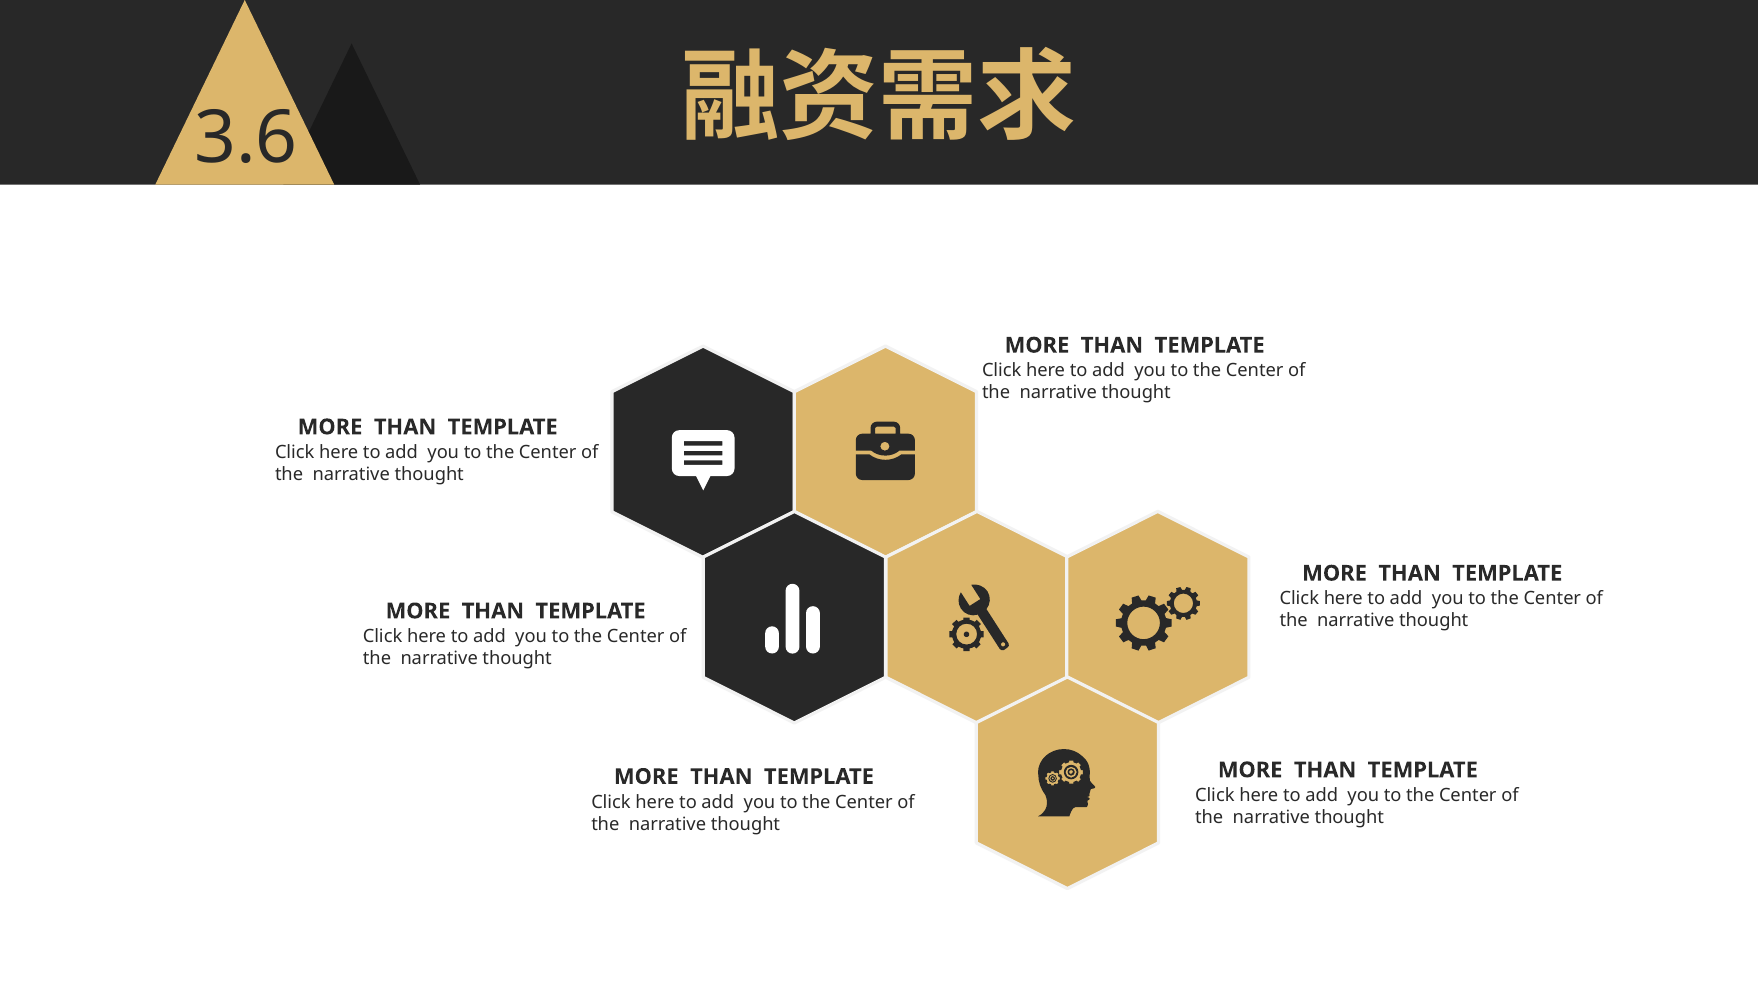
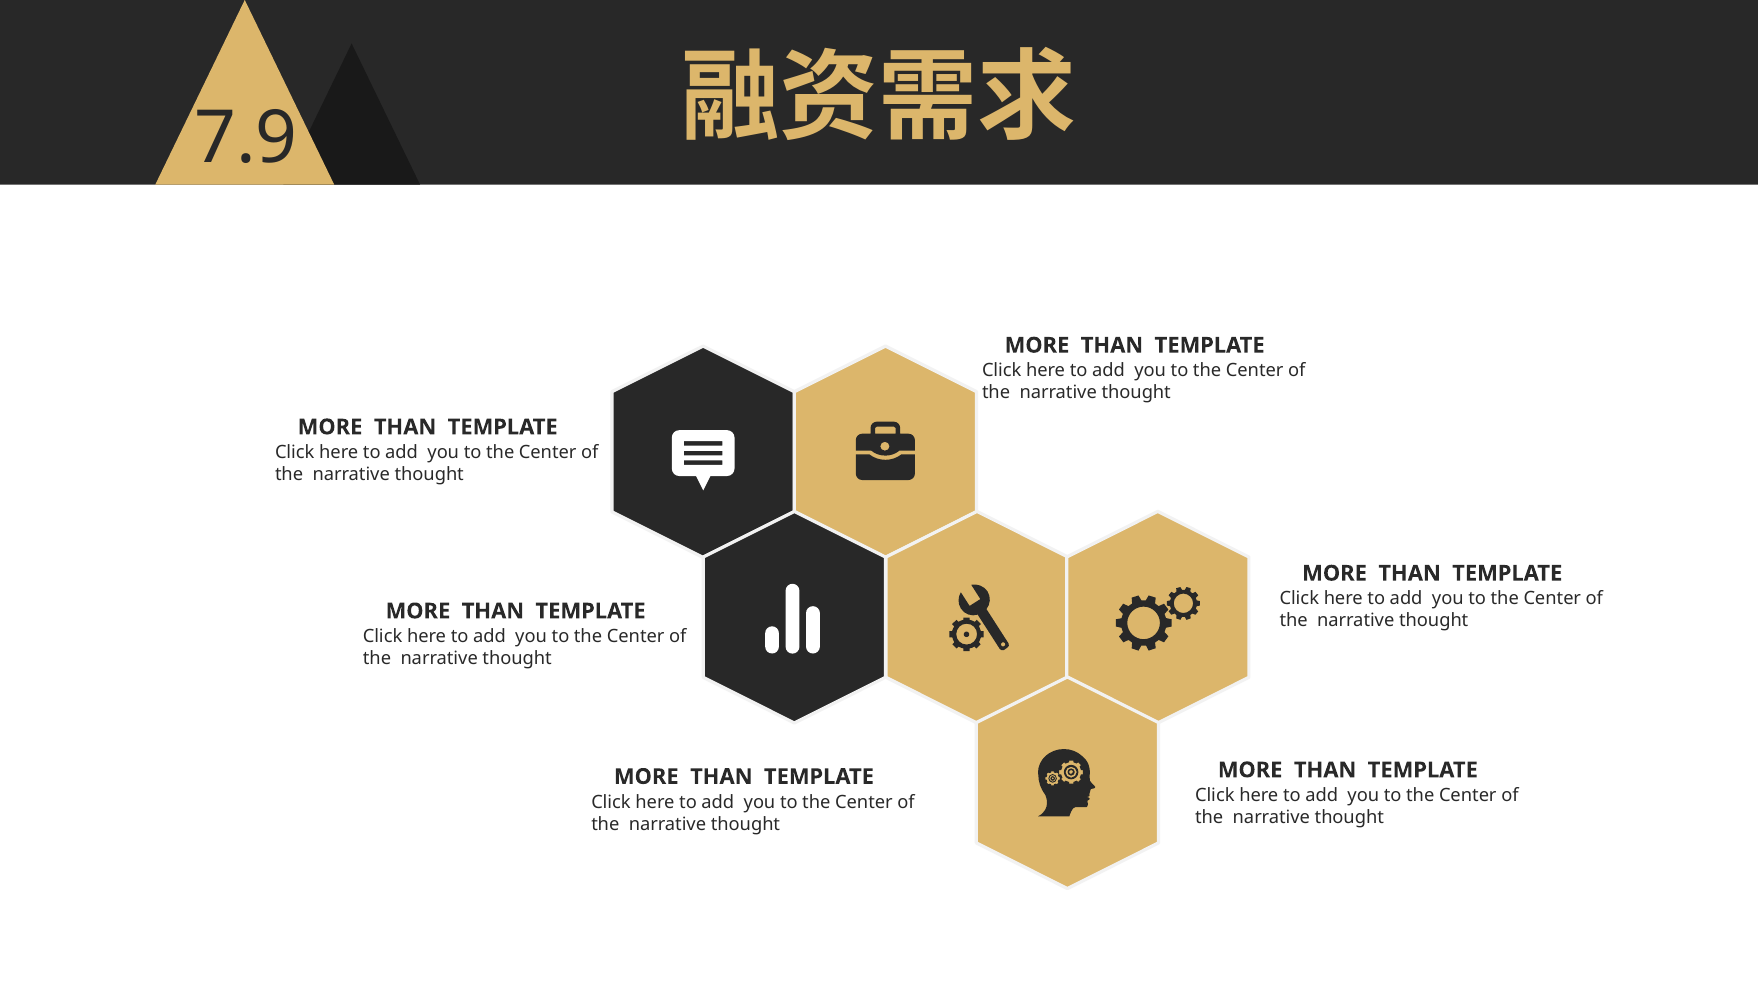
3.6: 3.6 -> 7.9 (246, 138)
